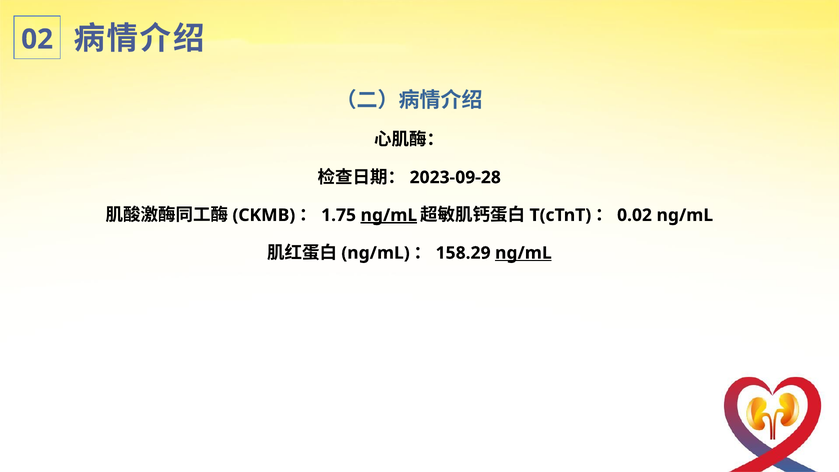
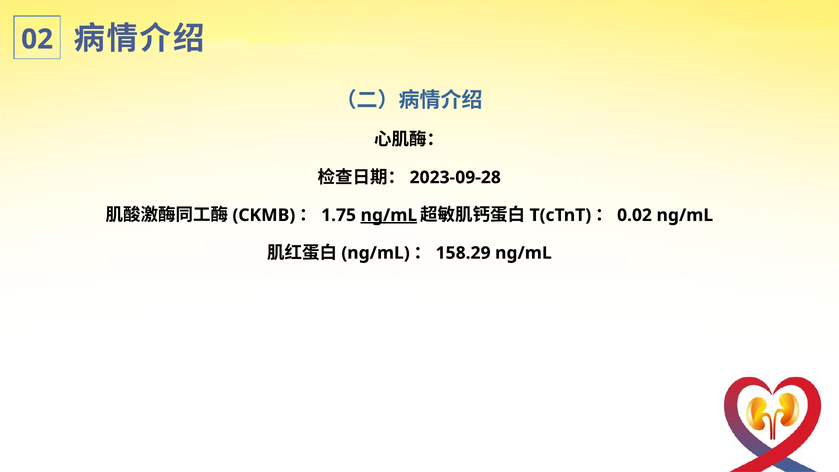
ng/mL underline: present -> none (523, 253)
